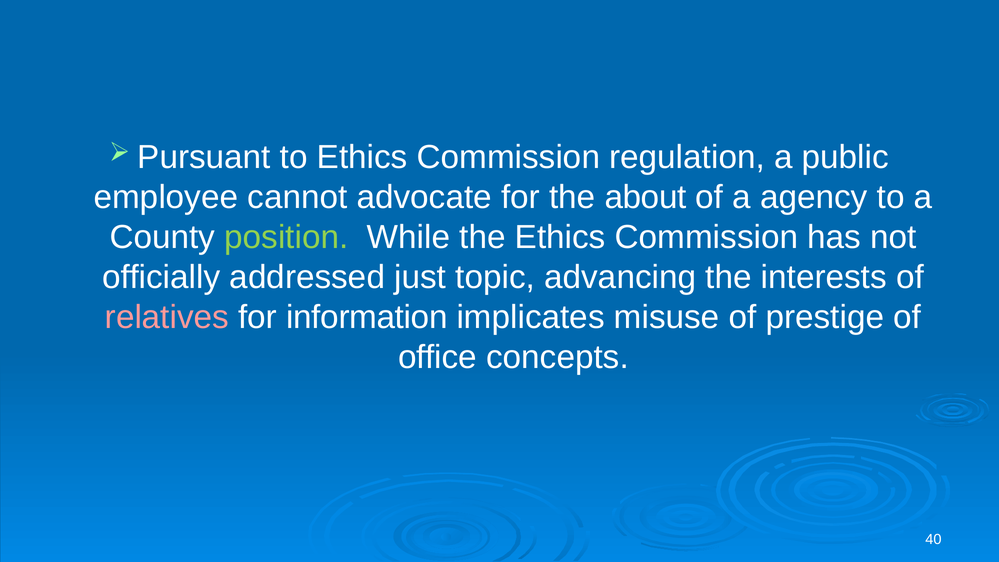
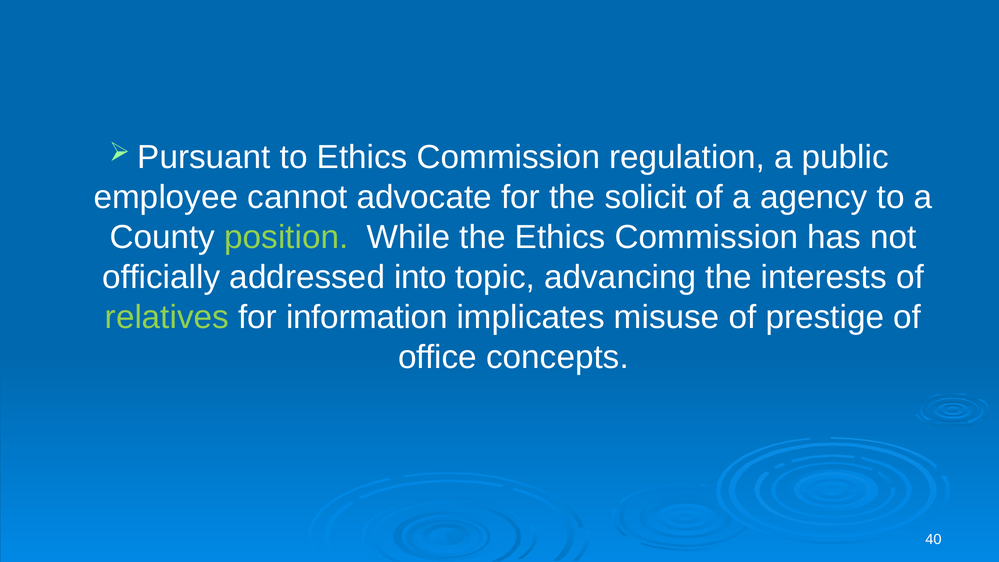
about: about -> solicit (646, 197)
just: just -> into (420, 277)
relatives colour: pink -> light green (167, 317)
